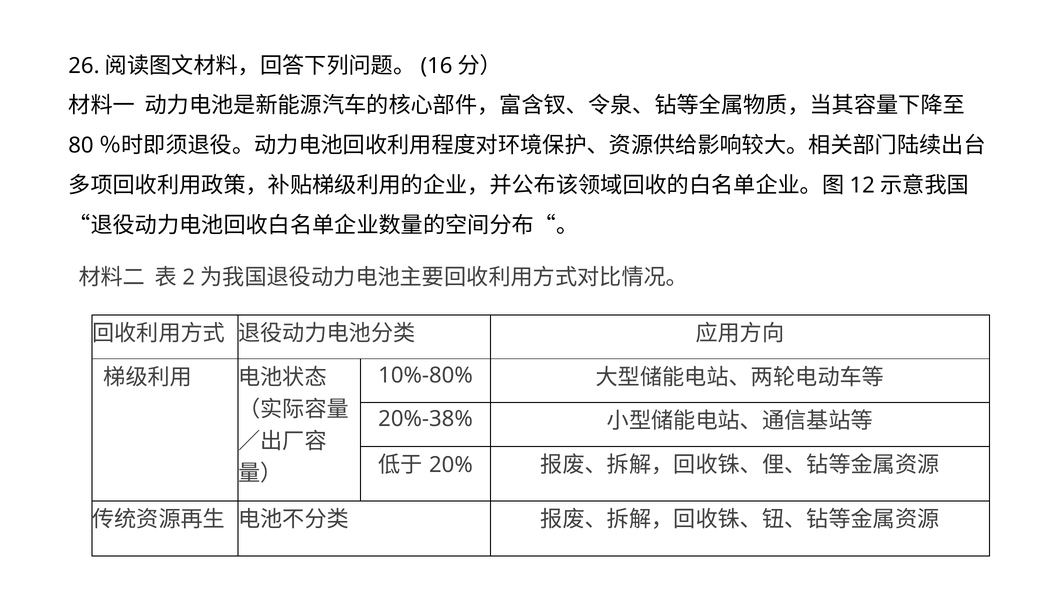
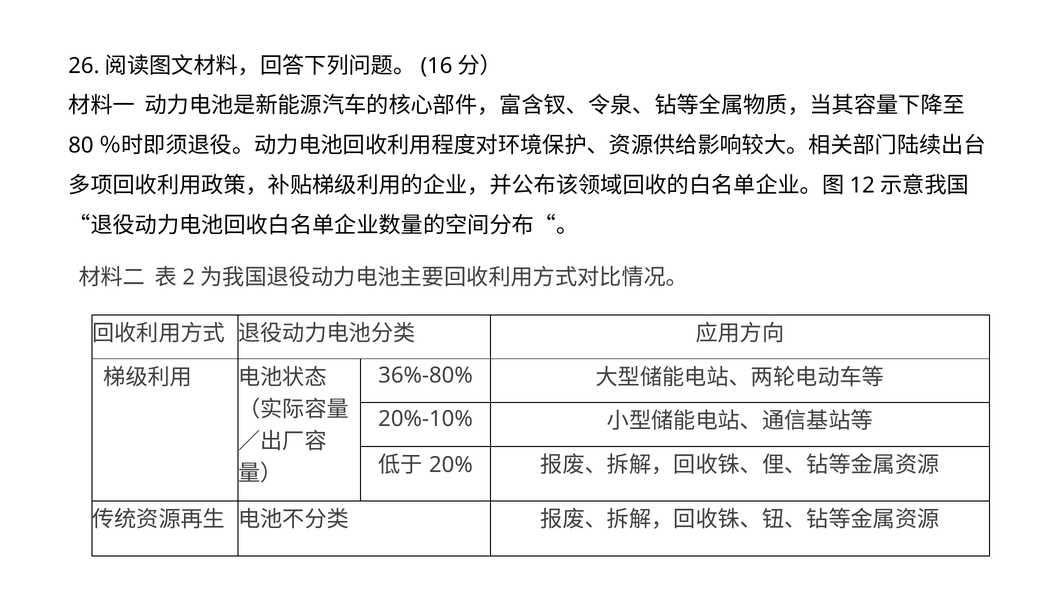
10%-80%: 10%-80% -> 36%-80% (426, 375)
20%-38%: 20%-38% -> 20%-10% (426, 419)
